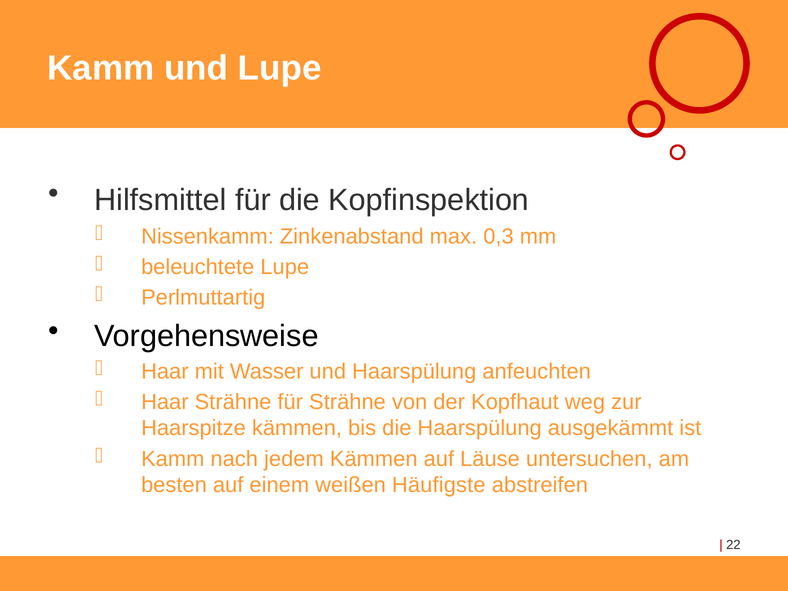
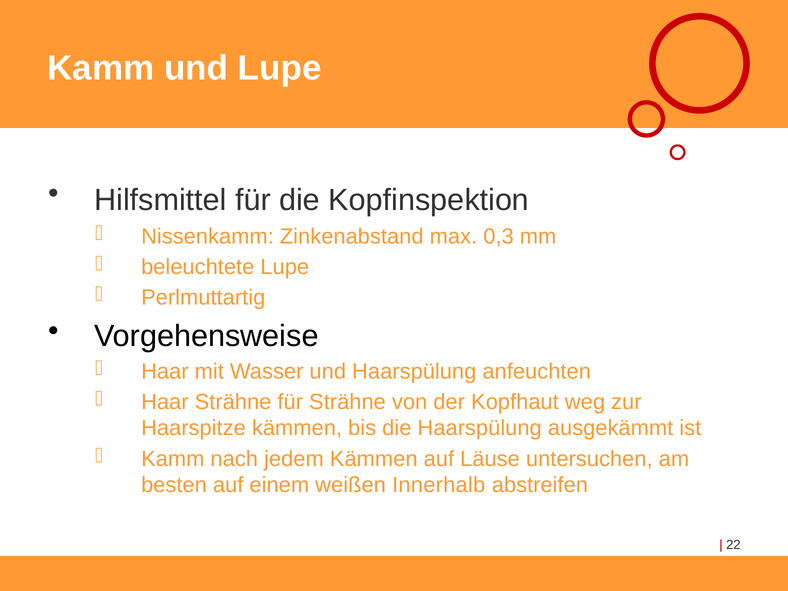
Häufigste: Häufigste -> Innerhalb (439, 485)
